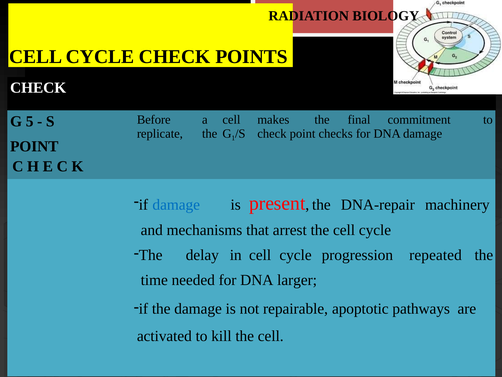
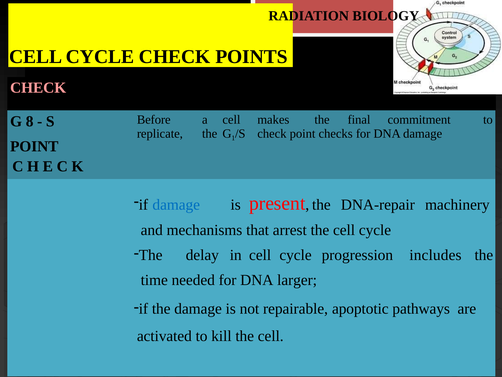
CHECK colour: white -> pink (38, 88)
5: 5 -> 8 (30, 121)
repeated: repeated -> includes (435, 255)
